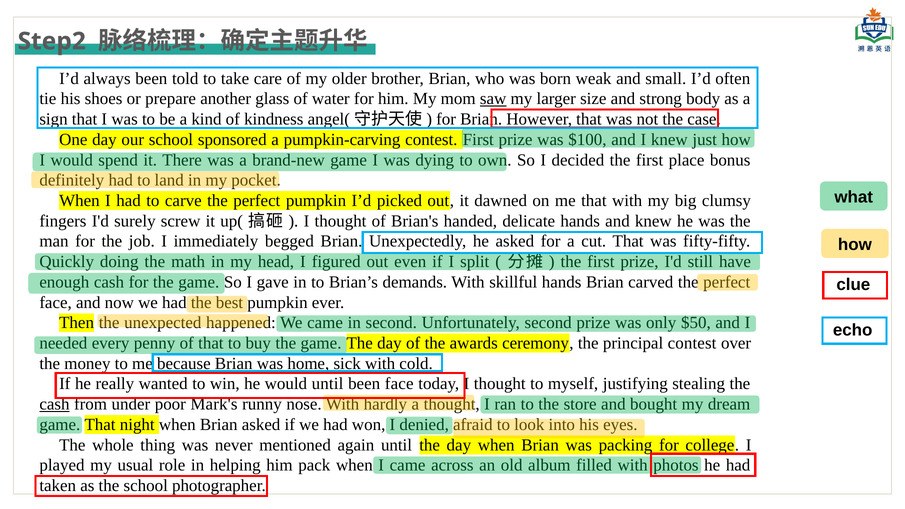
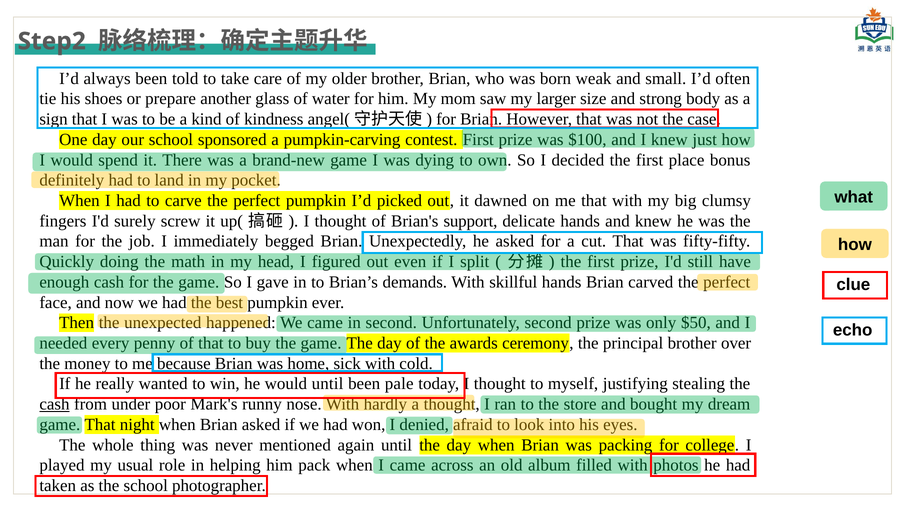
saw underline: present -> none (493, 99)
handed: handed -> support (470, 221)
principal contest: contest -> brother (692, 343)
been face: face -> pale (399, 384)
